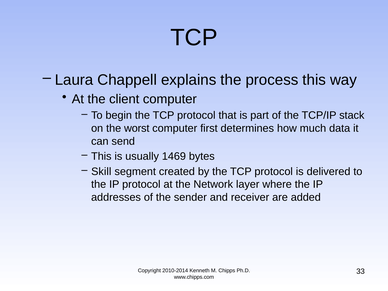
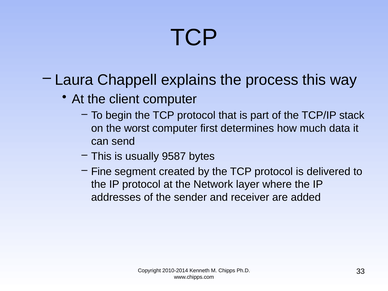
1469: 1469 -> 9587 (174, 156)
Skill: Skill -> Fine (101, 171)
